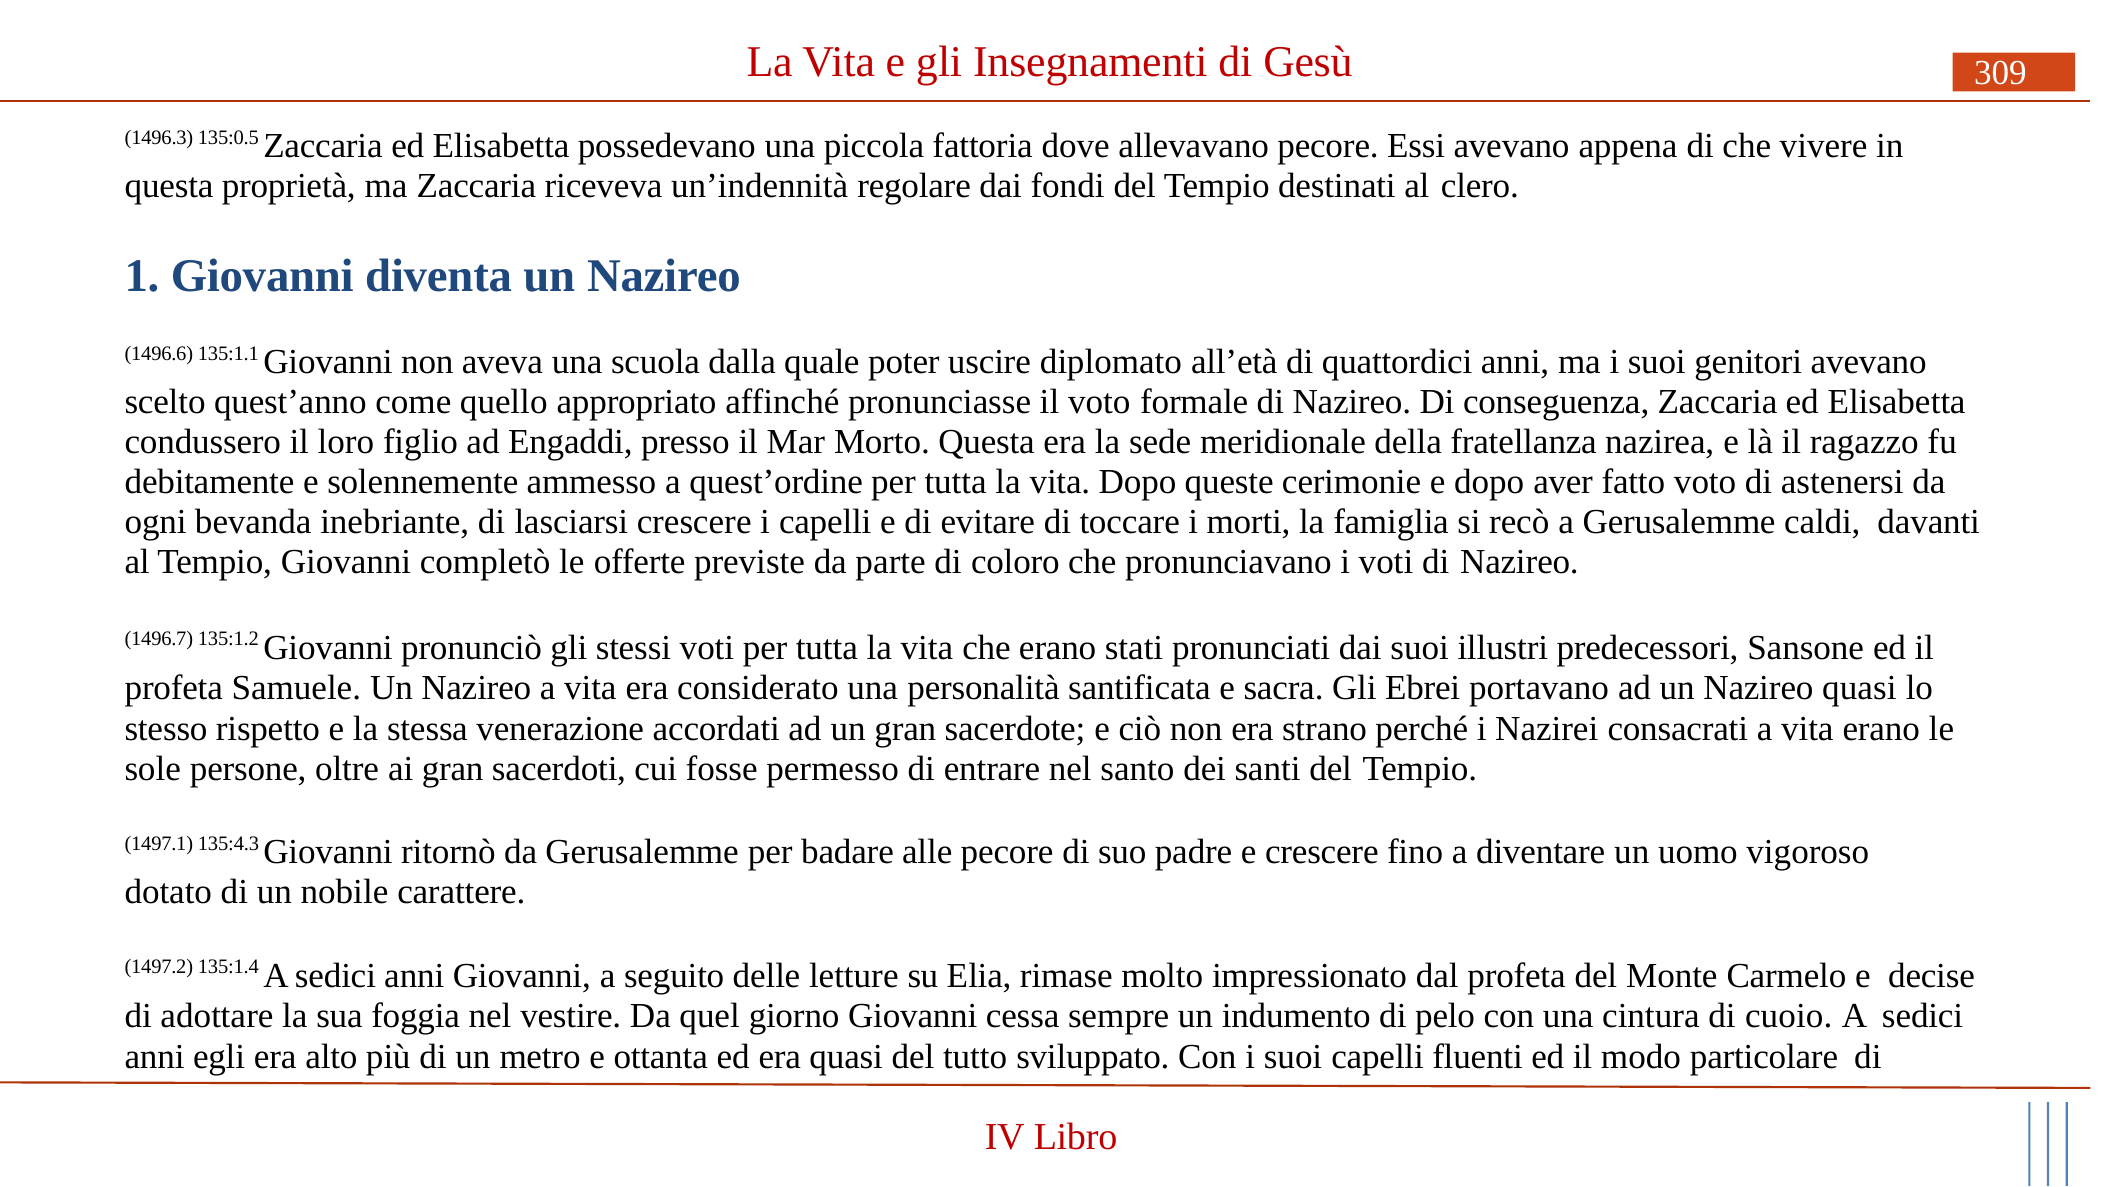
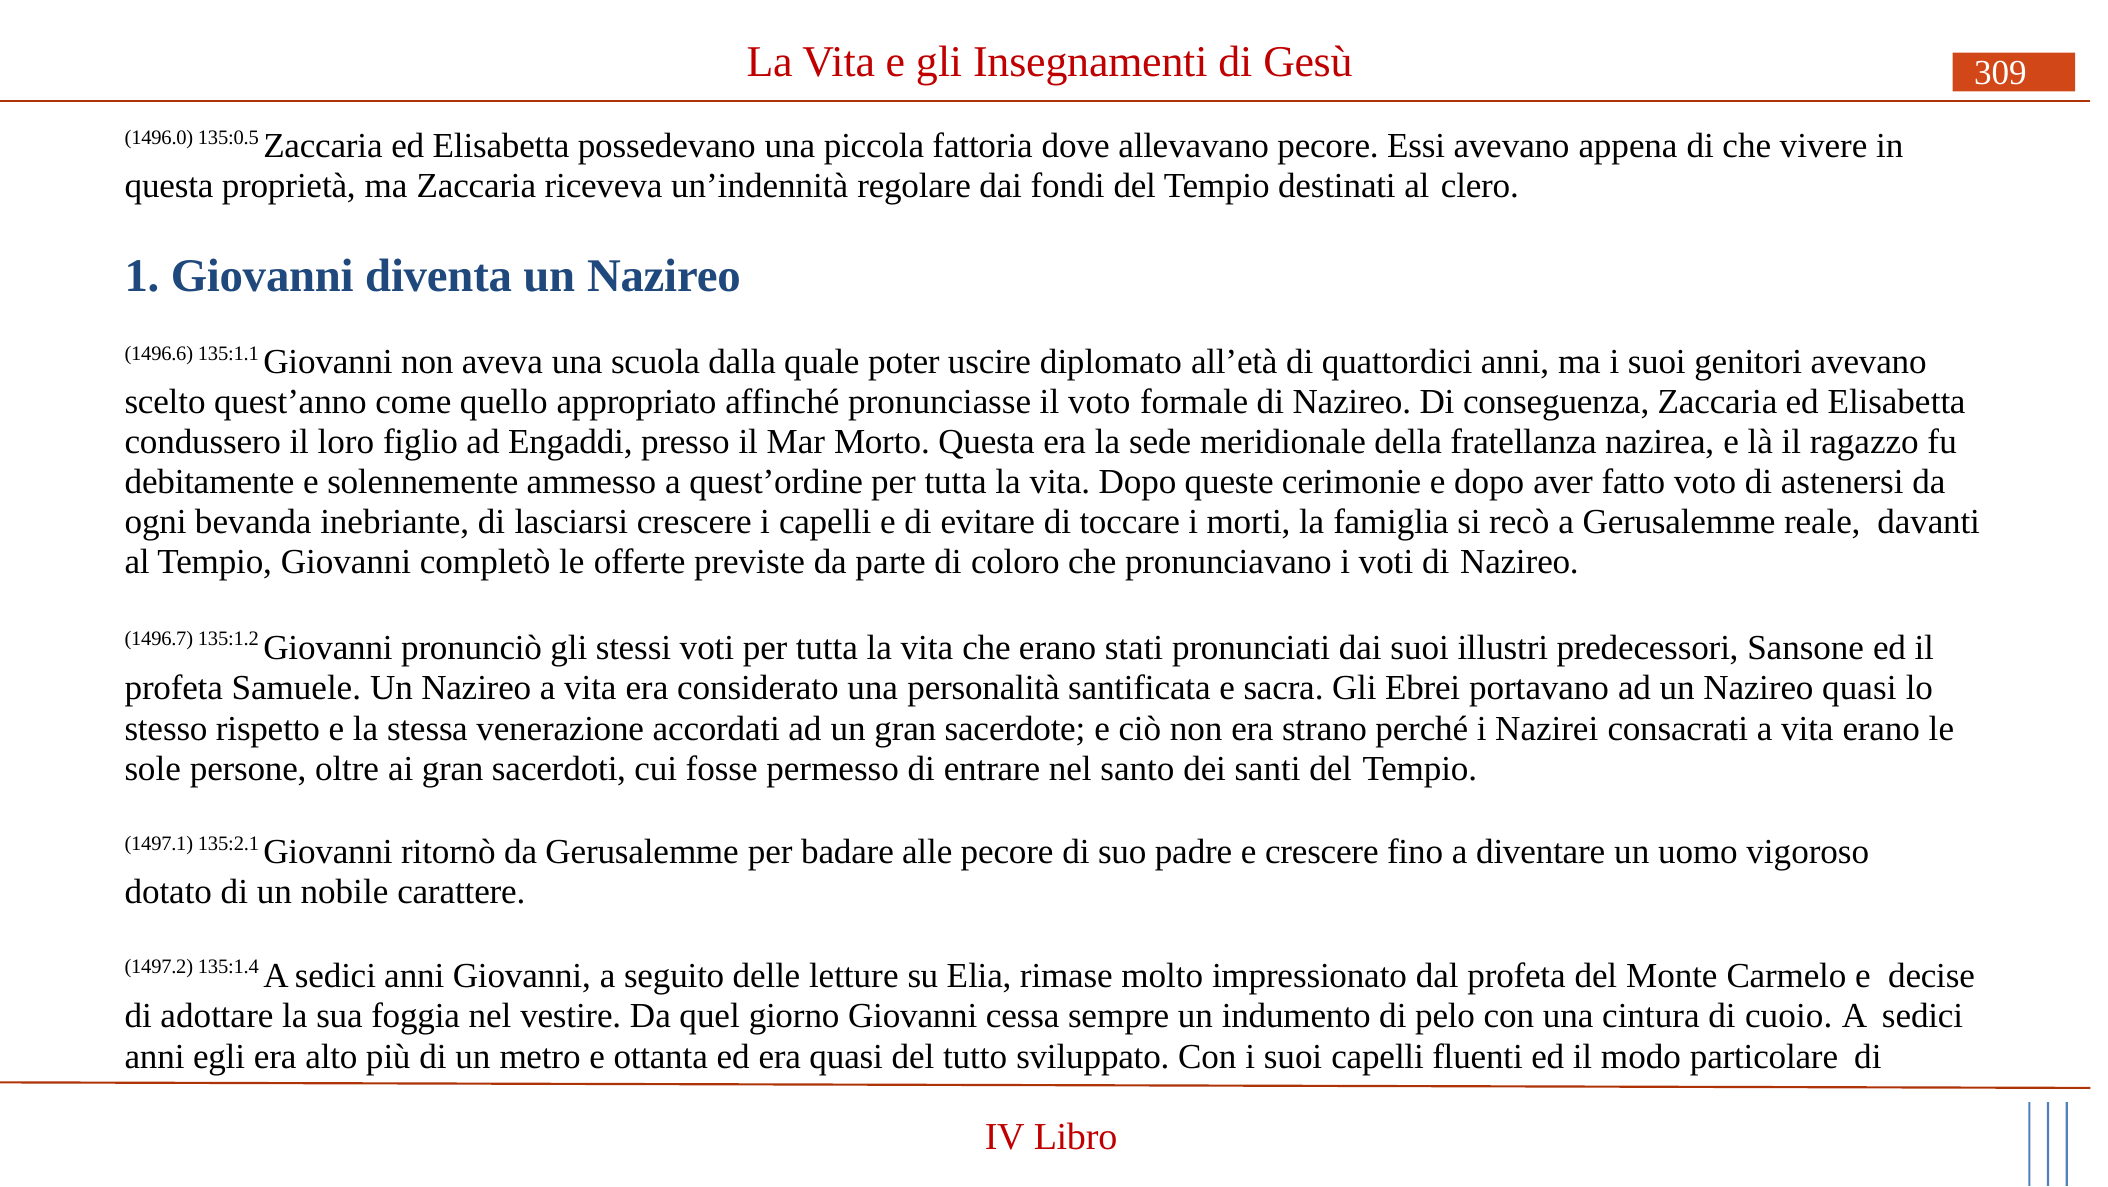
1496.3: 1496.3 -> 1496.0 (159, 137)
caldi: caldi -> reale (1822, 522)
135:4.3: 135:4.3 -> 135:2.1 (228, 843)
